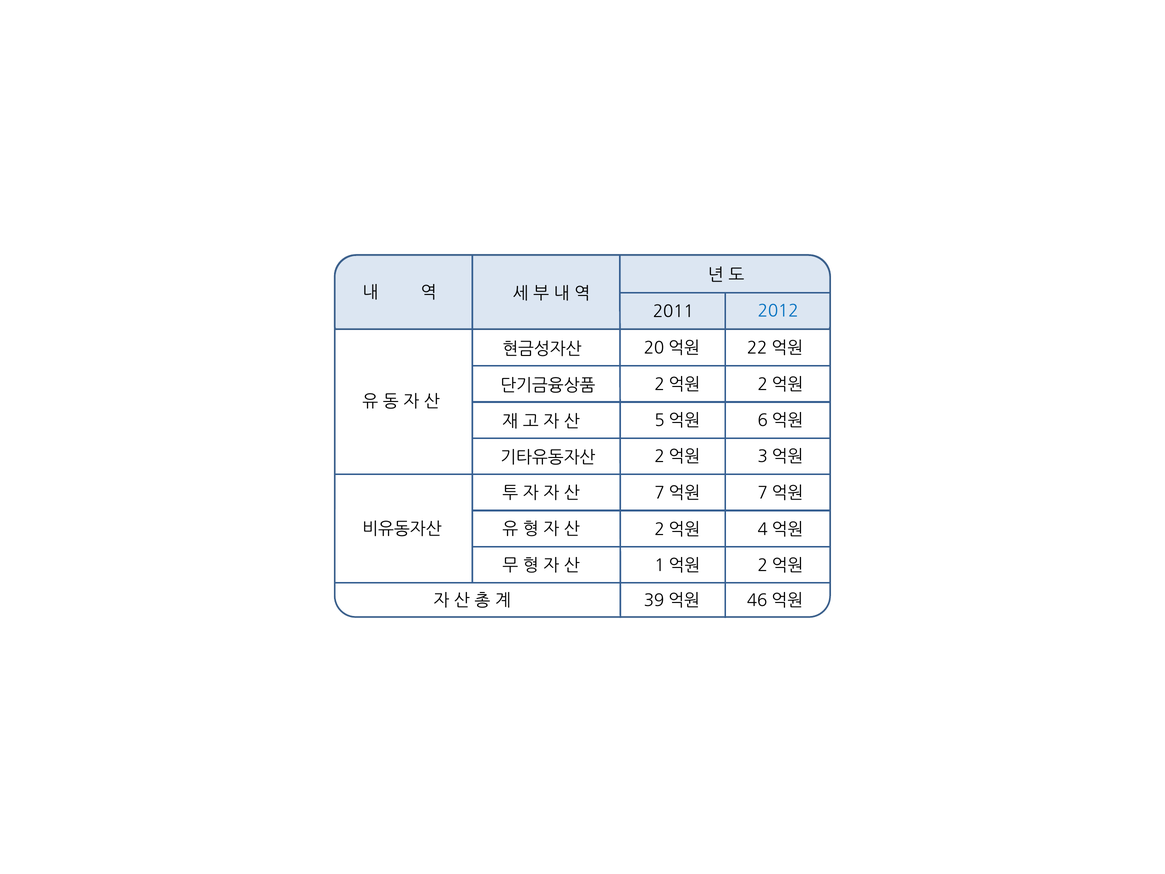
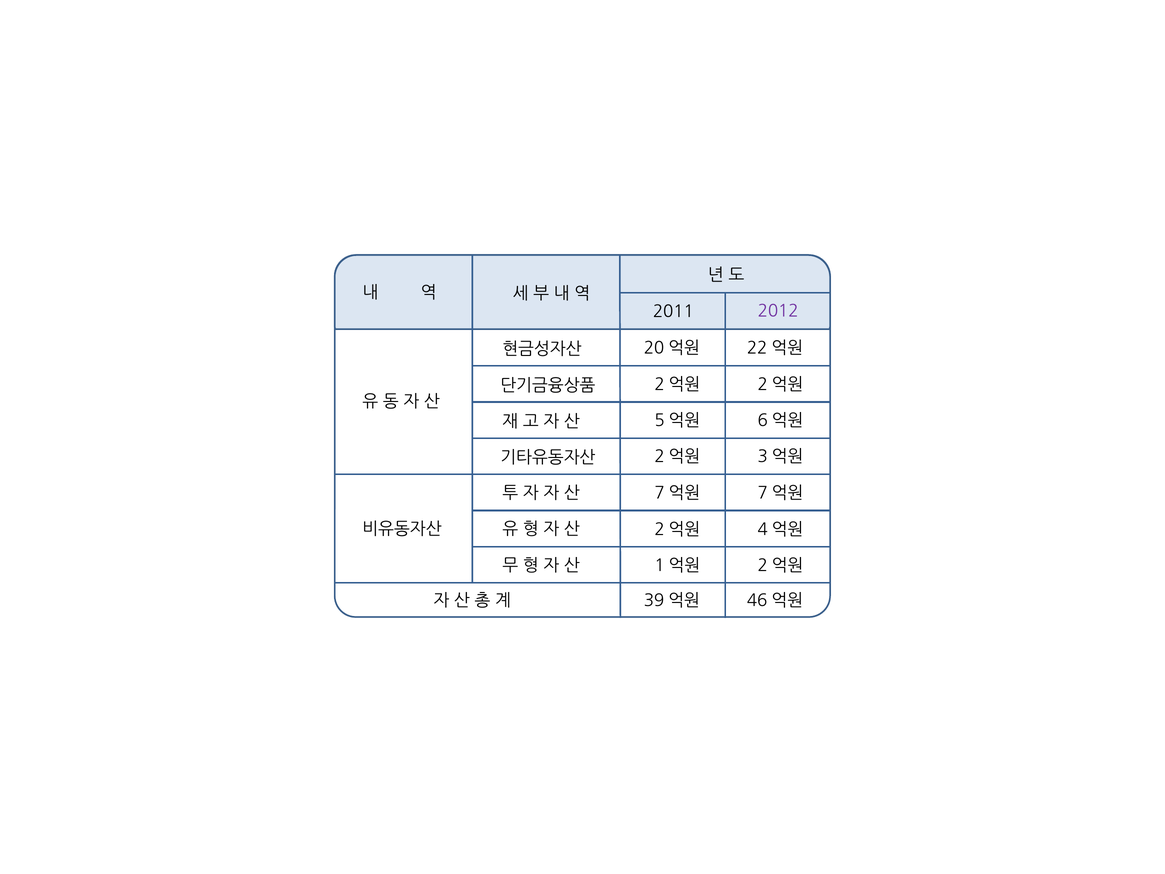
2012 colour: blue -> purple (778, 311)
